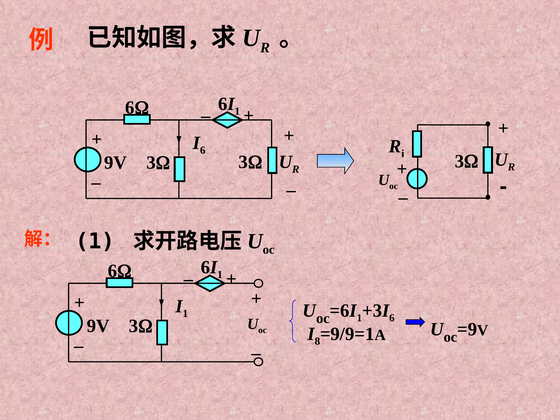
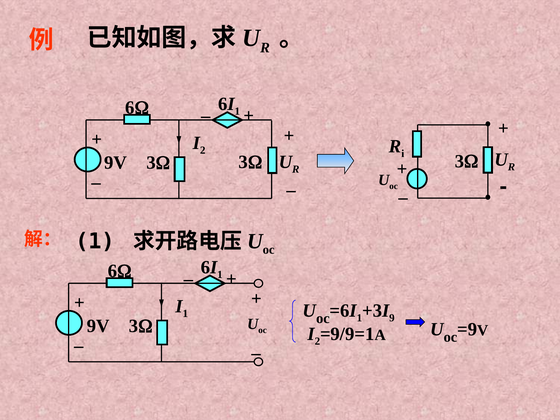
6: 6 -> 2 (203, 150)
6: 6 -> 9 (392, 318)
8: 8 -> 2 (317, 341)
